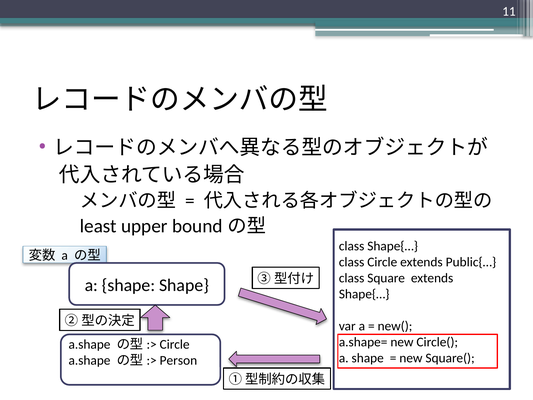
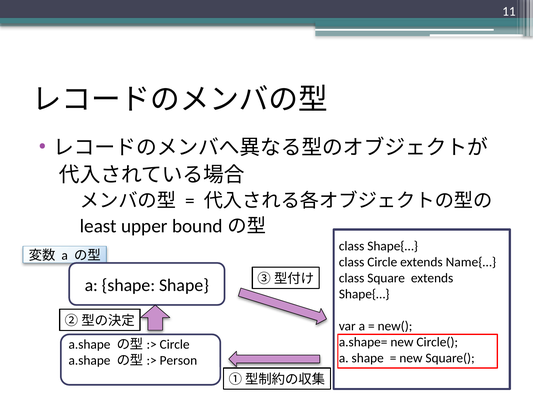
Public{…: Public{… -> Name{… (471, 262)
